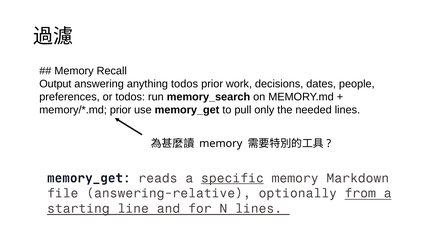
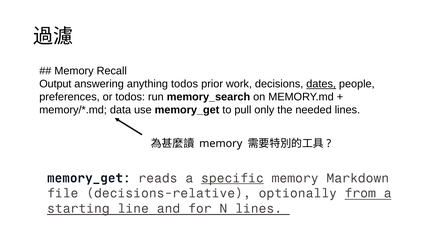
dates underline: none -> present (321, 84)
prior: prior -> data (121, 110)
answering-relative: answering-relative -> decisions-relative (169, 193)
